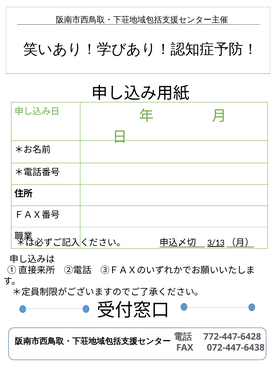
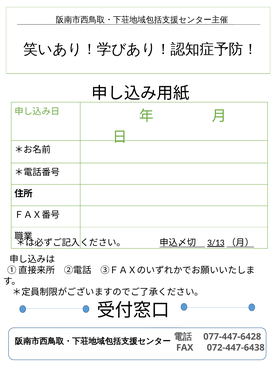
772-447-6428: 772-447-6428 -> 077-447-6428 (232, 336)
